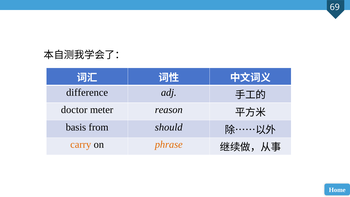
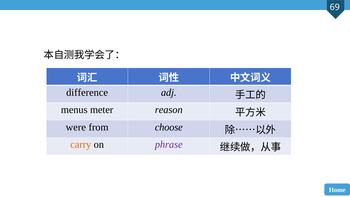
doctor: doctor -> menus (74, 110)
basis: basis -> were (76, 127)
should: should -> choose (169, 127)
phrase colour: orange -> purple (169, 144)
